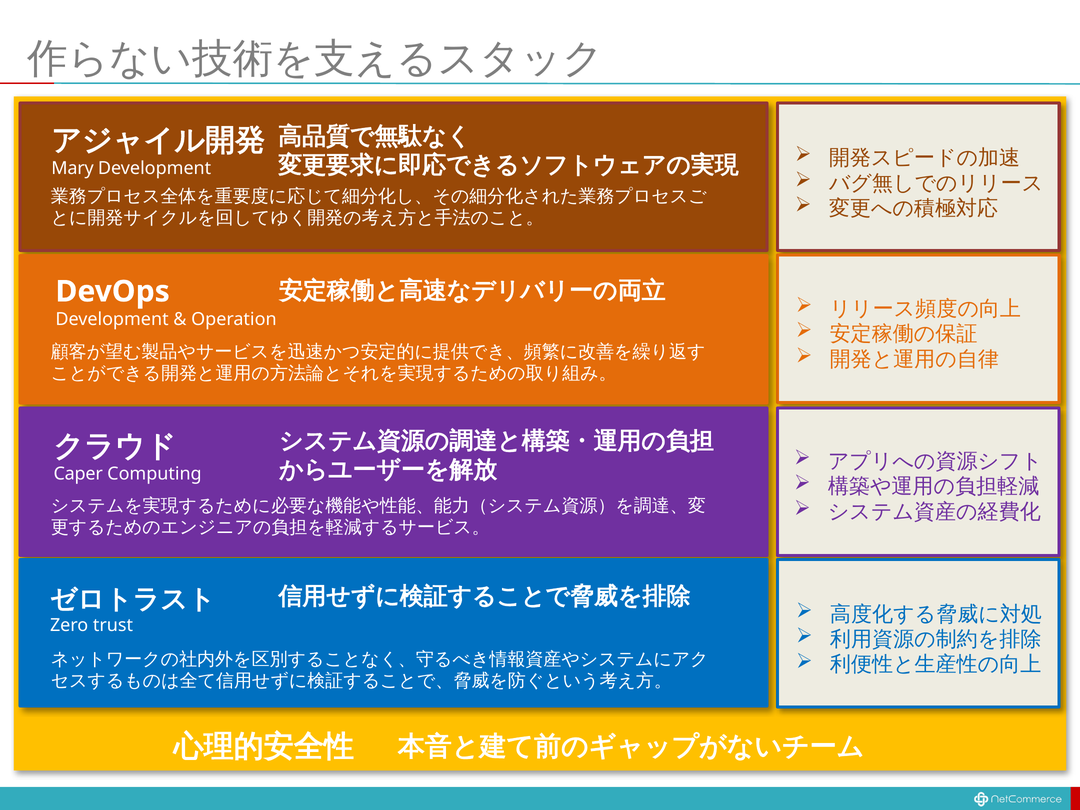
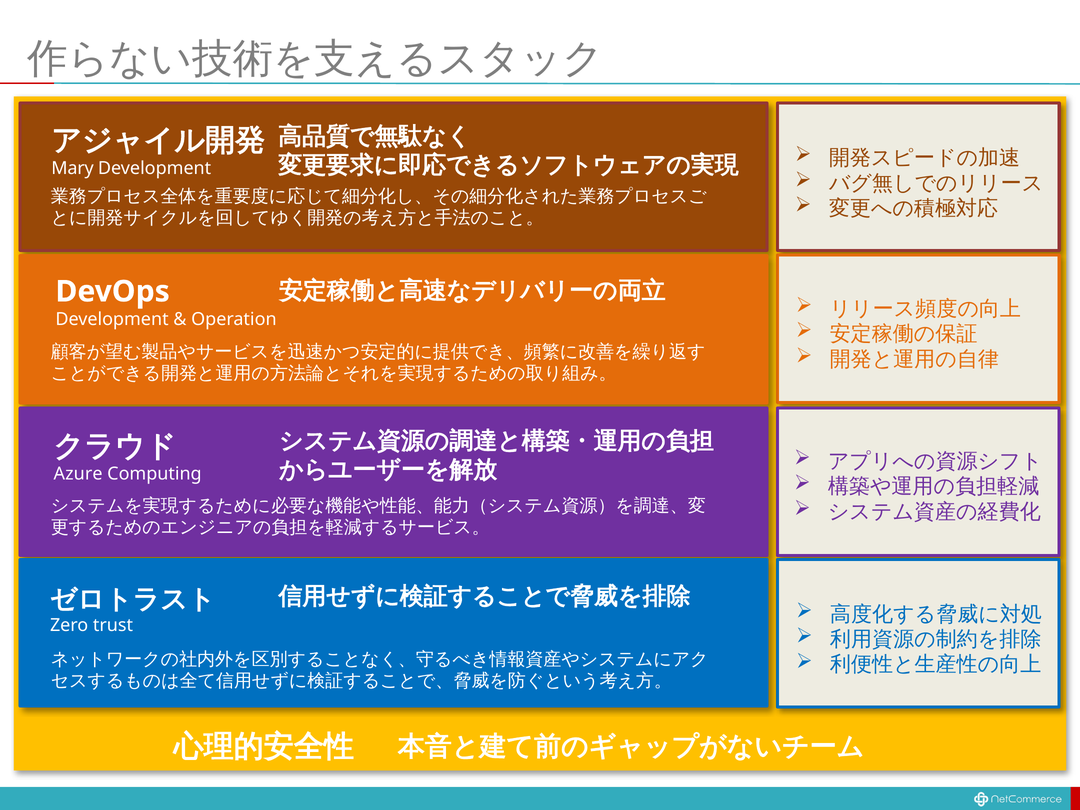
Caper: Caper -> Azure (78, 474)
